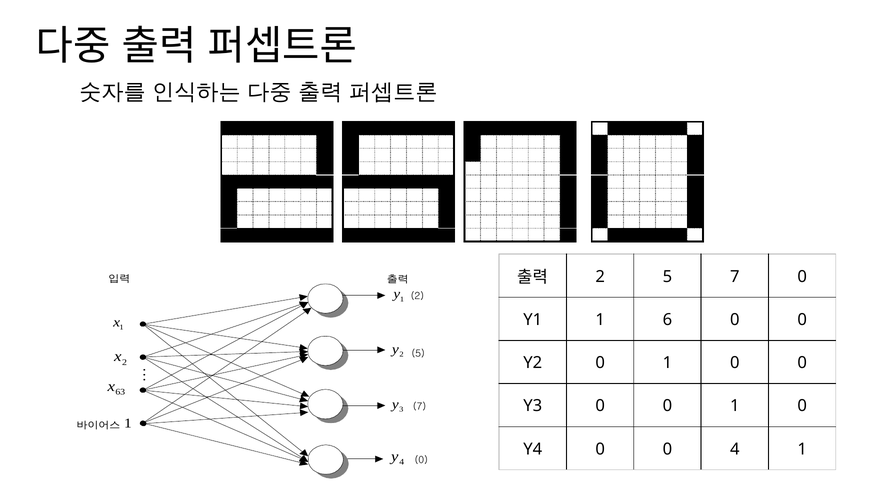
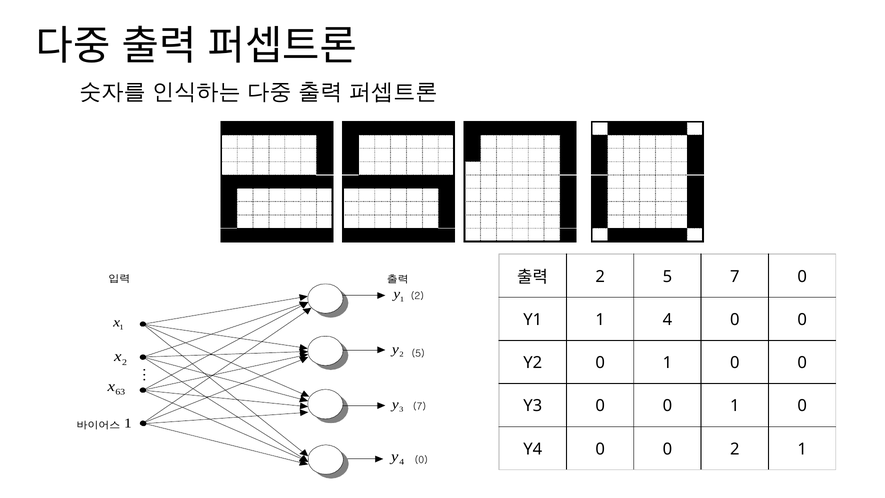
1 6: 6 -> 4 (667, 320)
0 0 4: 4 -> 2 (735, 449)
